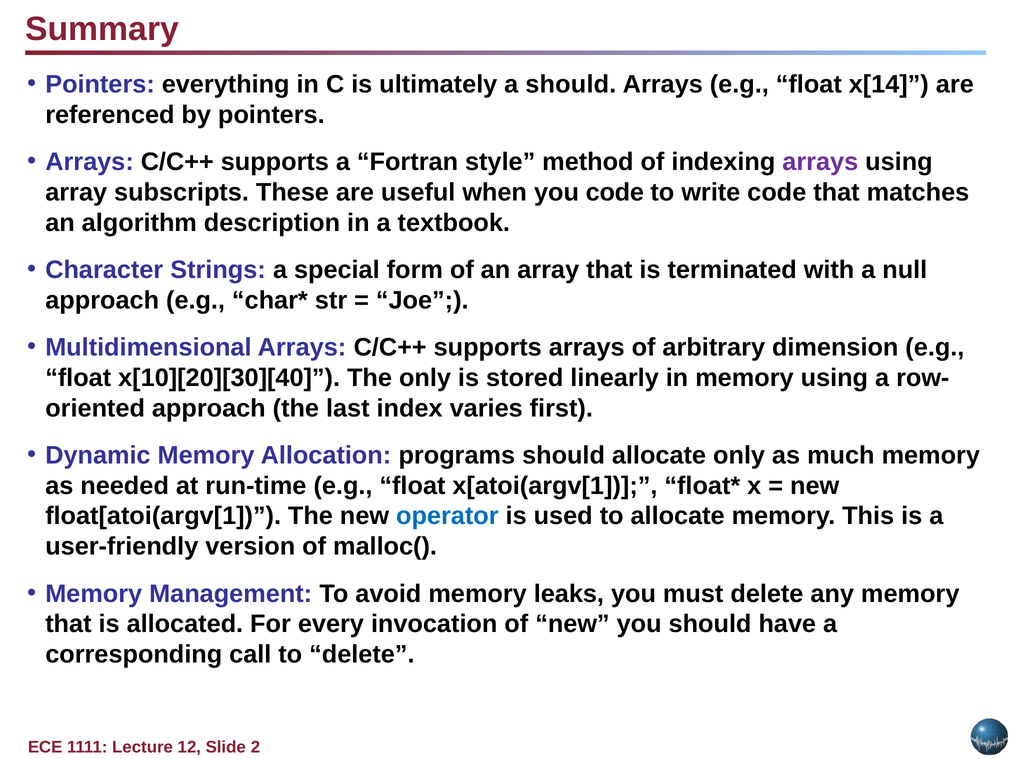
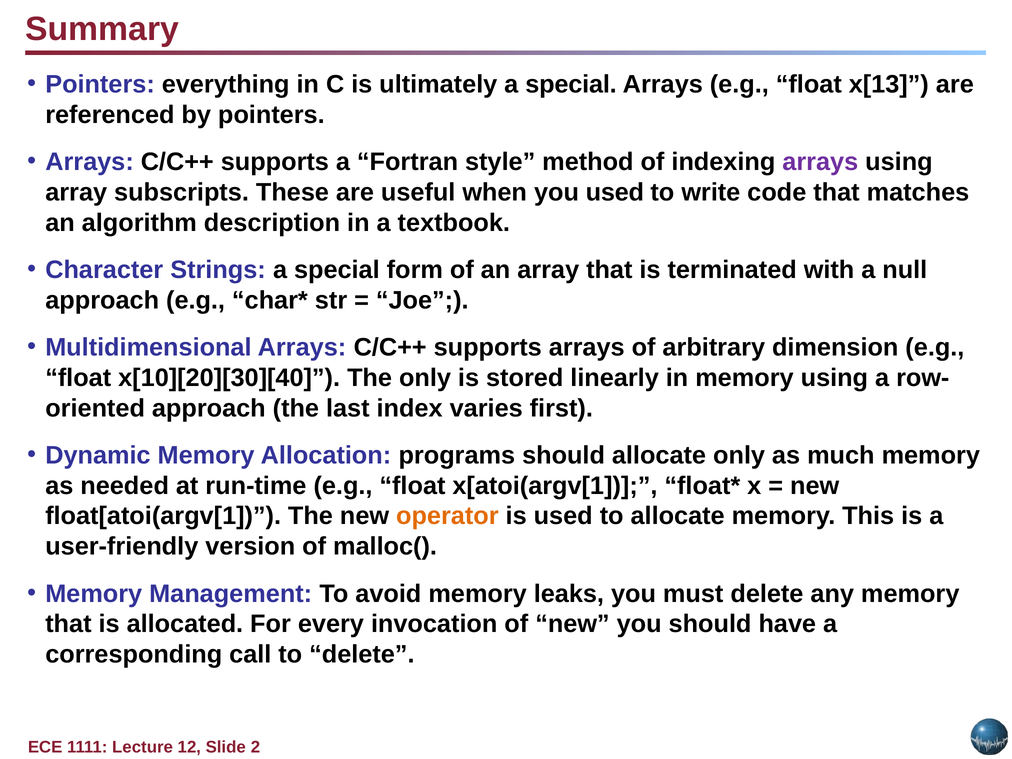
ultimately a should: should -> special (571, 84)
x[14: x[14 -> x[13 (889, 84)
you code: code -> used (615, 192)
operator colour: blue -> orange (447, 516)
